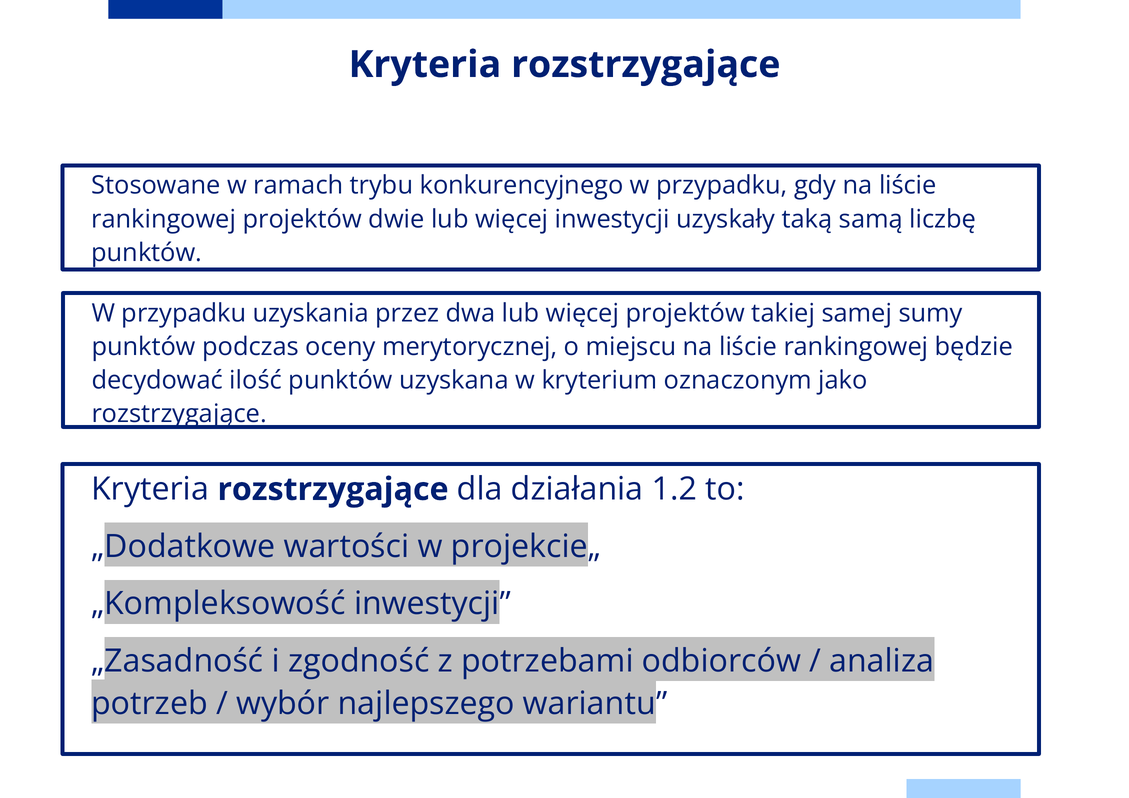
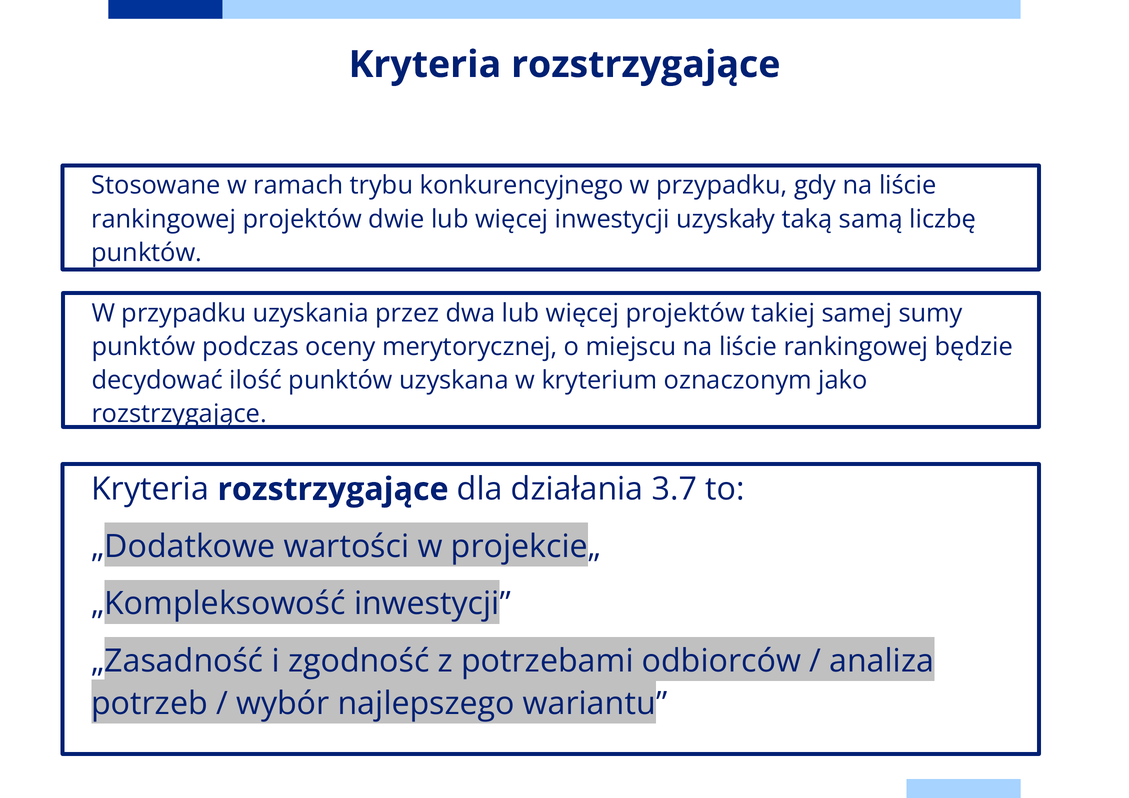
1.2: 1.2 -> 3.7 (674, 489)
